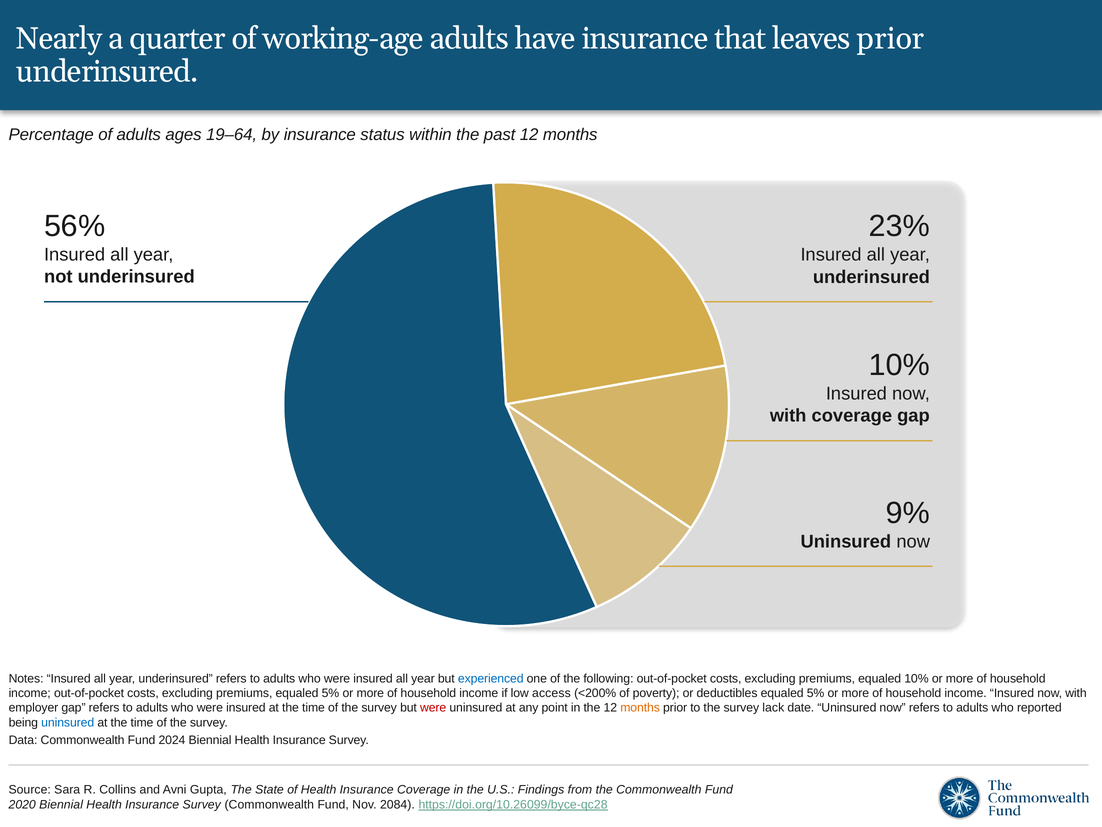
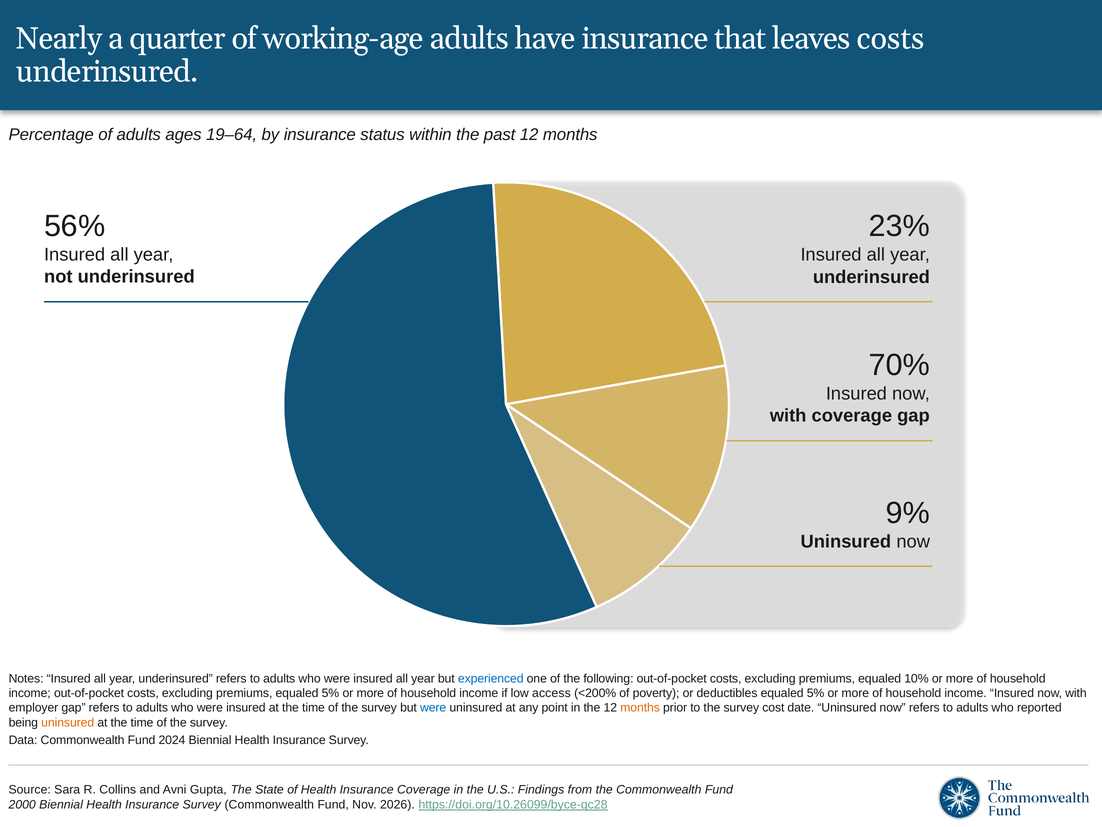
leaves prior: prior -> costs (891, 39)
10%: 10% -> 70% (899, 365)
were colour: red -> blue (433, 707)
lack: lack -> cost (773, 707)
uninsured colour: blue -> orange (68, 722)
2020: 2020 -> 2000 (22, 804)
2084: 2084 -> 2026 (397, 804)
